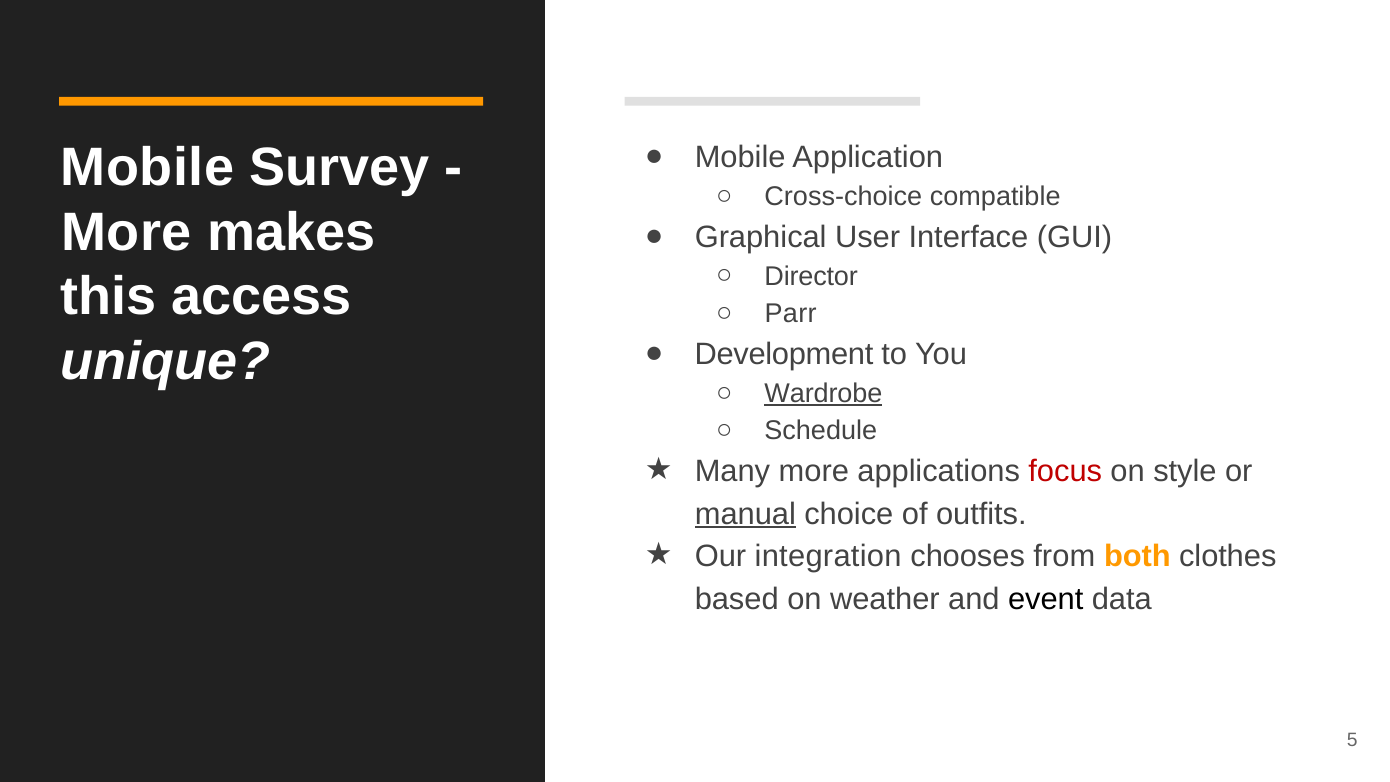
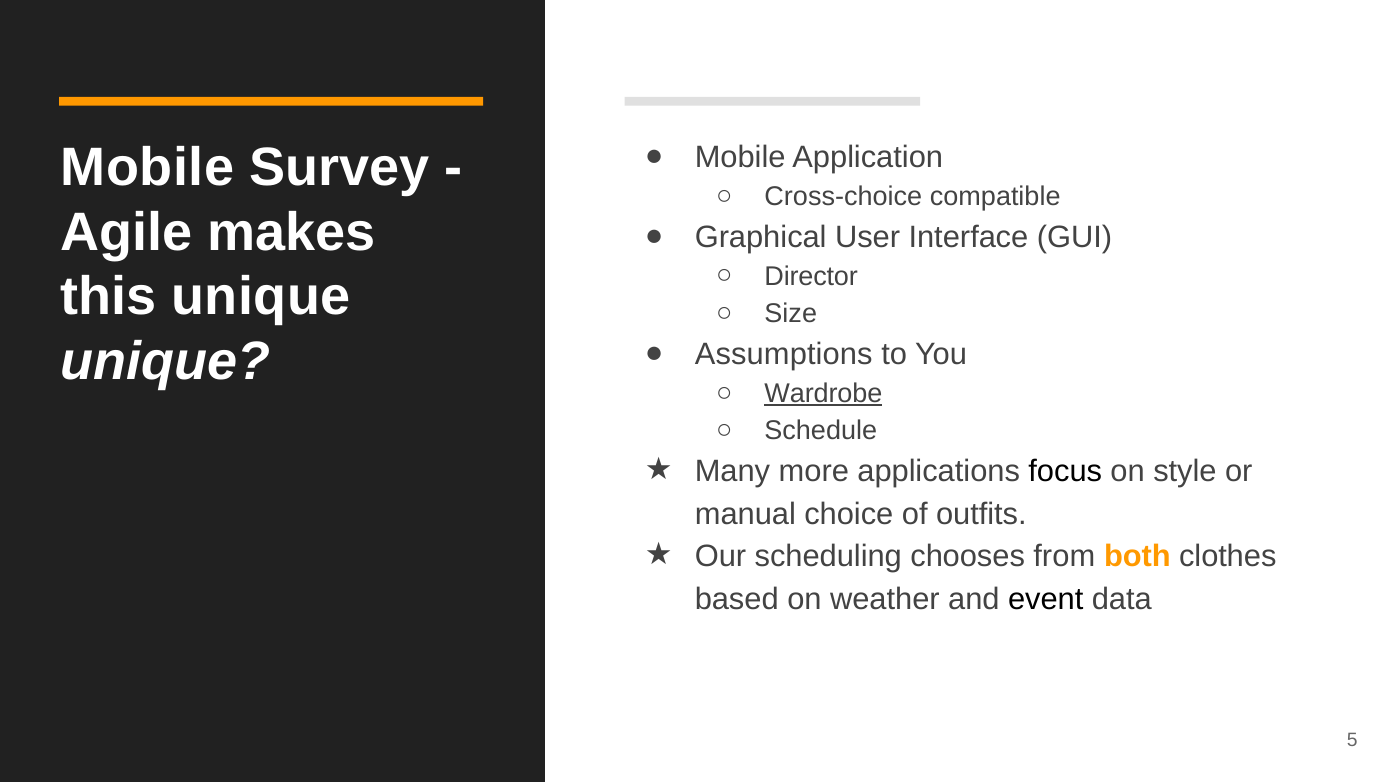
More: More -> Agile (127, 232)
this access: access -> unique (261, 297)
Parr: Parr -> Size (791, 314)
Development: Development -> Assumptions (784, 354)
focus colour: red -> black (1065, 471)
manual underline: present -> none (745, 514)
integration: integration -> scheduling (828, 556)
